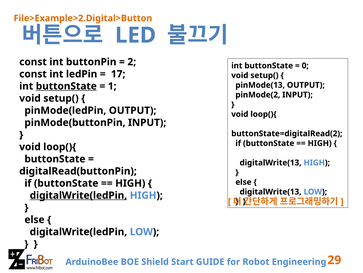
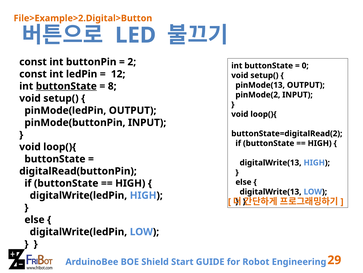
17: 17 -> 12 (118, 74)
1: 1 -> 8 (112, 86)
digitalWrite(ledPin underline: present -> none (78, 195)
